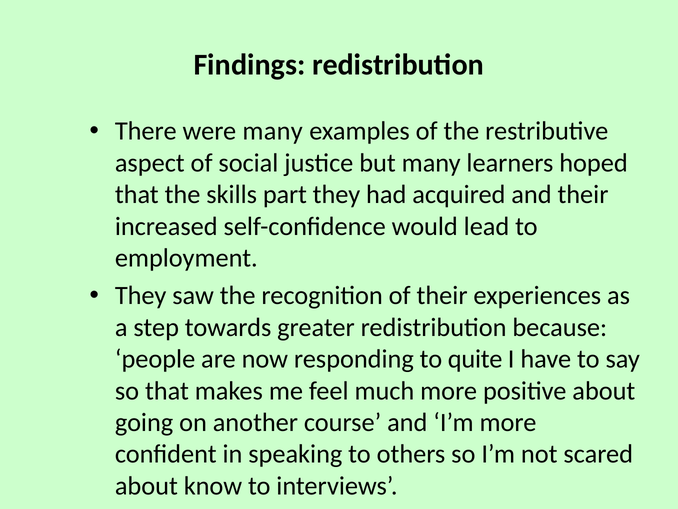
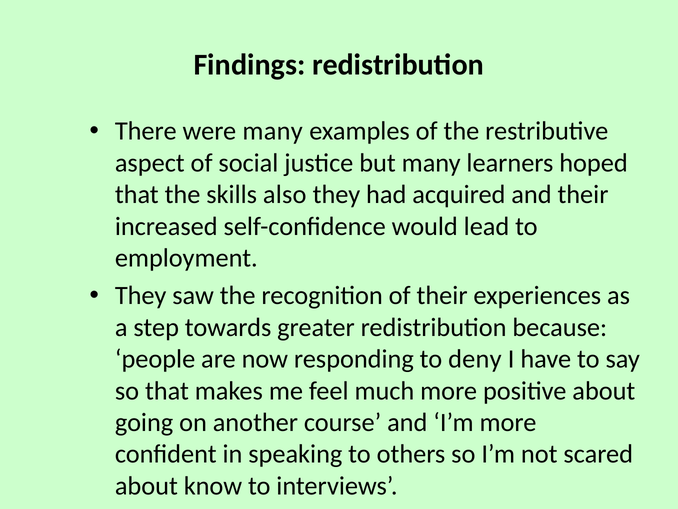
part: part -> also (285, 194)
quite: quite -> deny (475, 359)
